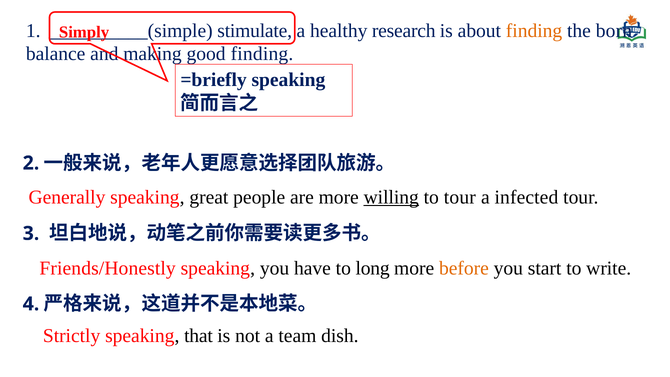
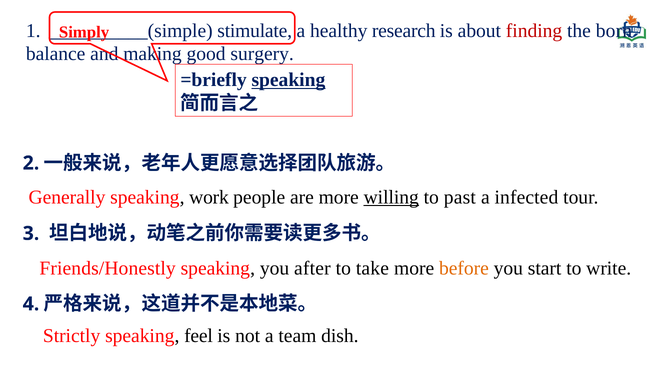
finding colour: orange -> red (534, 31)
good finding: finding -> surgery (262, 54)
speaking underline: none -> present (288, 80)
great: great -> work (209, 197)
to tour: tour -> past (460, 197)
have: have -> after (312, 268)
long: long -> take (372, 268)
that: that -> feel (198, 336)
